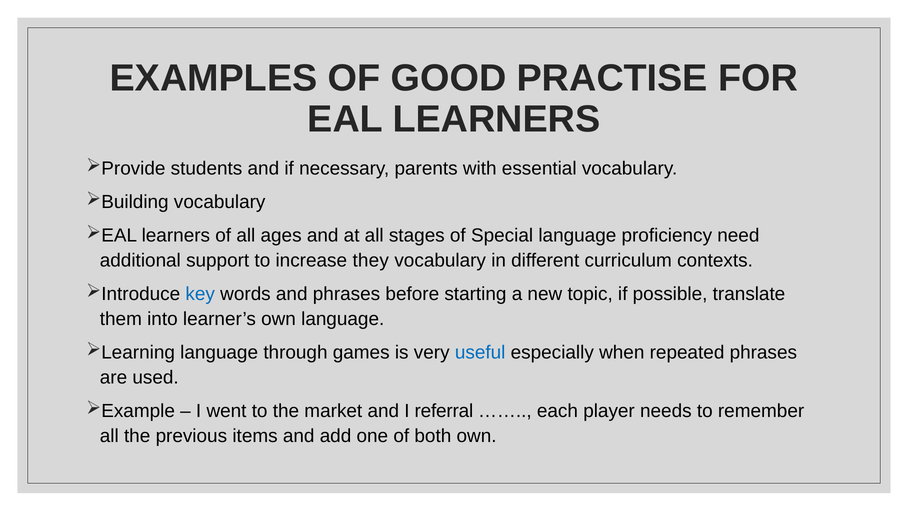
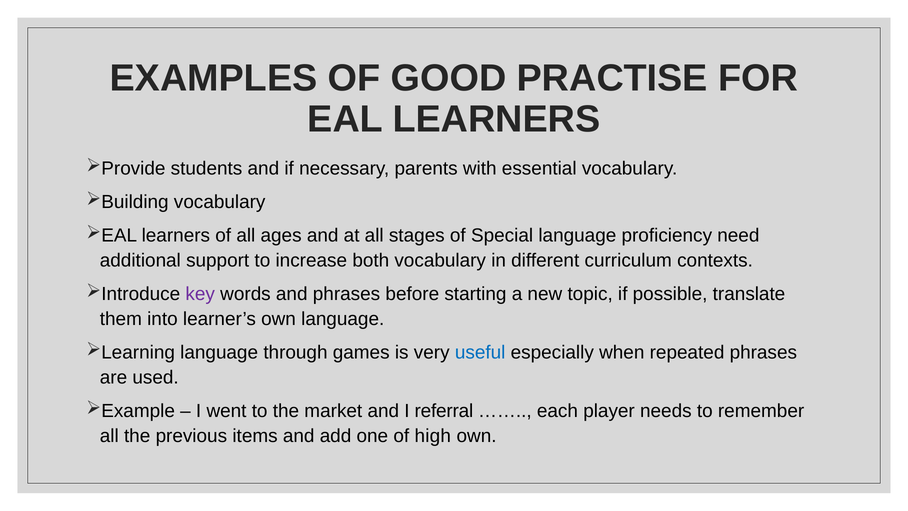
they: they -> both (371, 260)
key colour: blue -> purple (200, 294)
both: both -> high (433, 436)
